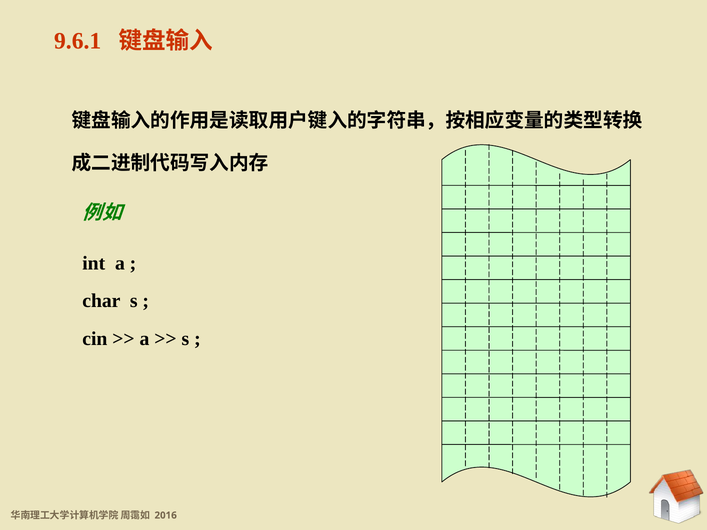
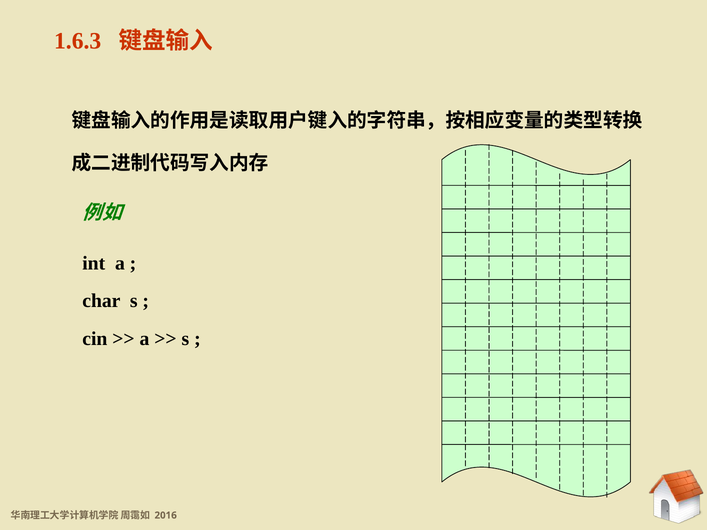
9.6.1: 9.6.1 -> 1.6.3 (78, 41)
